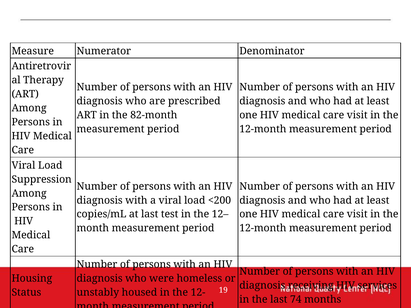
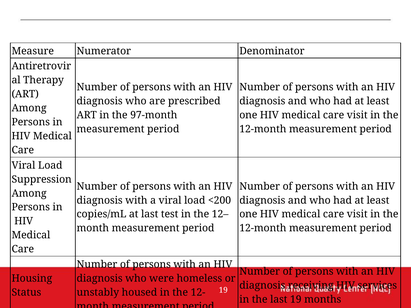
82-month: 82-month -> 97-month (154, 115)
last 74: 74 -> 19 (296, 300)
